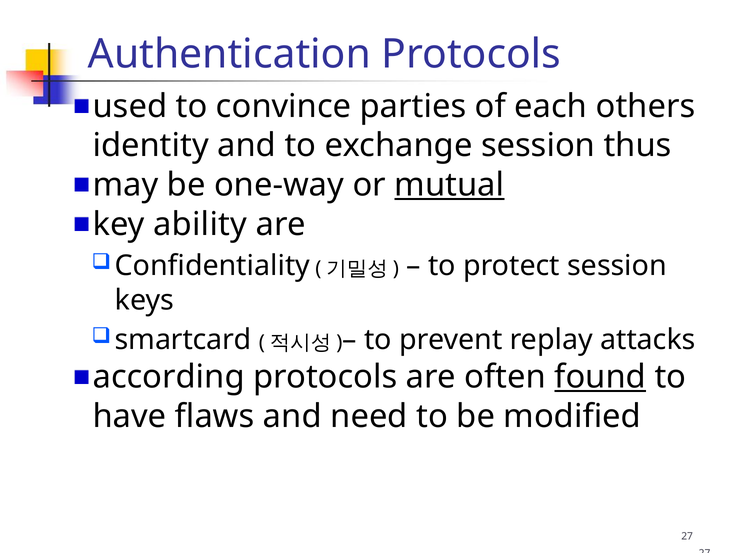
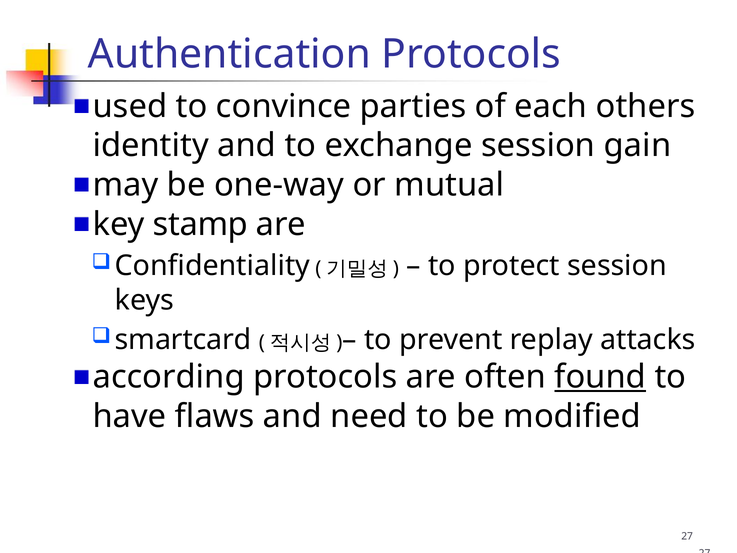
thus: thus -> gain (637, 146)
mutual underline: present -> none (449, 185)
ability: ability -> stamp (200, 224)
